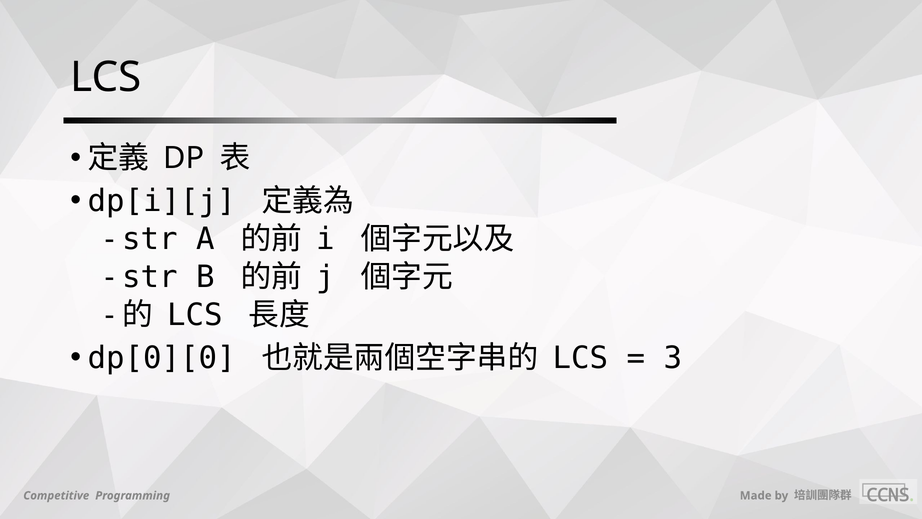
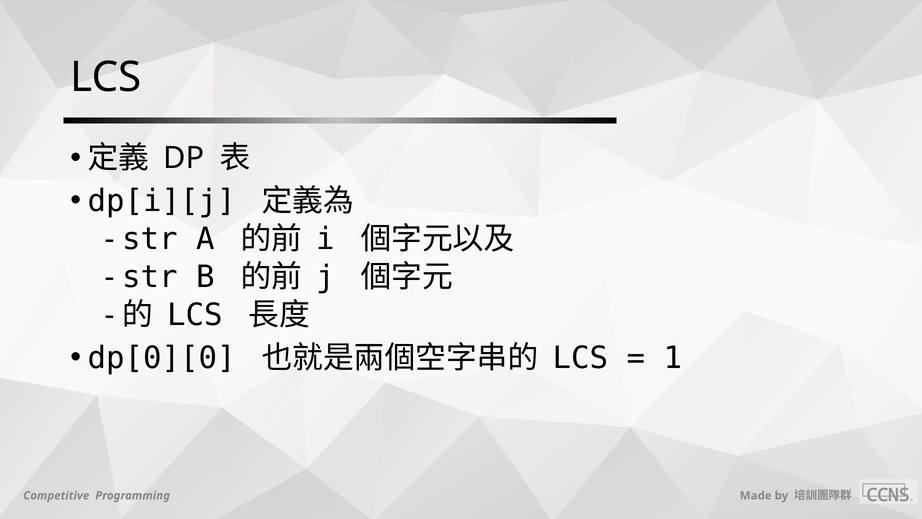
3: 3 -> 1 (673, 358)
